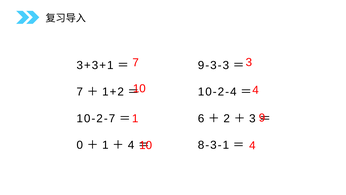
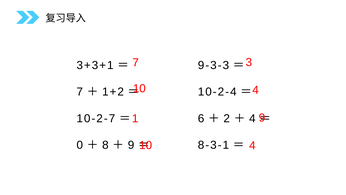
3: 3 -> 4 (252, 118)
1: 1 -> 8 (105, 145)
4: 4 -> 9 (131, 145)
